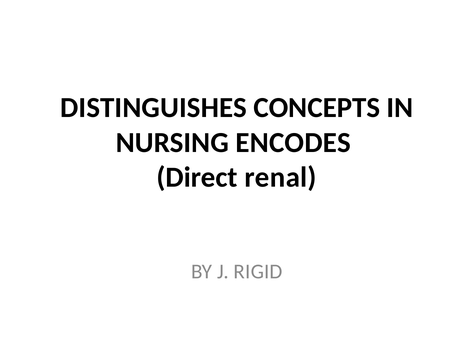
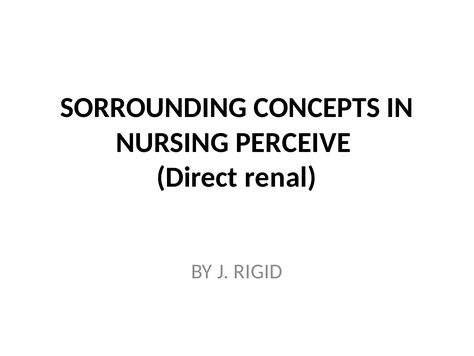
DISTINGUISHES: DISTINGUISHES -> SORROUNDING (154, 107)
ENCODES: ENCODES -> PERCEIVE (293, 142)
